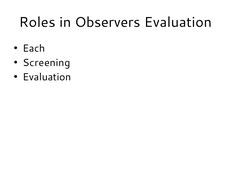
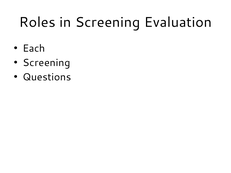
in Observers: Observers -> Screening (108, 22)
Evaluation: Evaluation -> Questions (47, 77)
